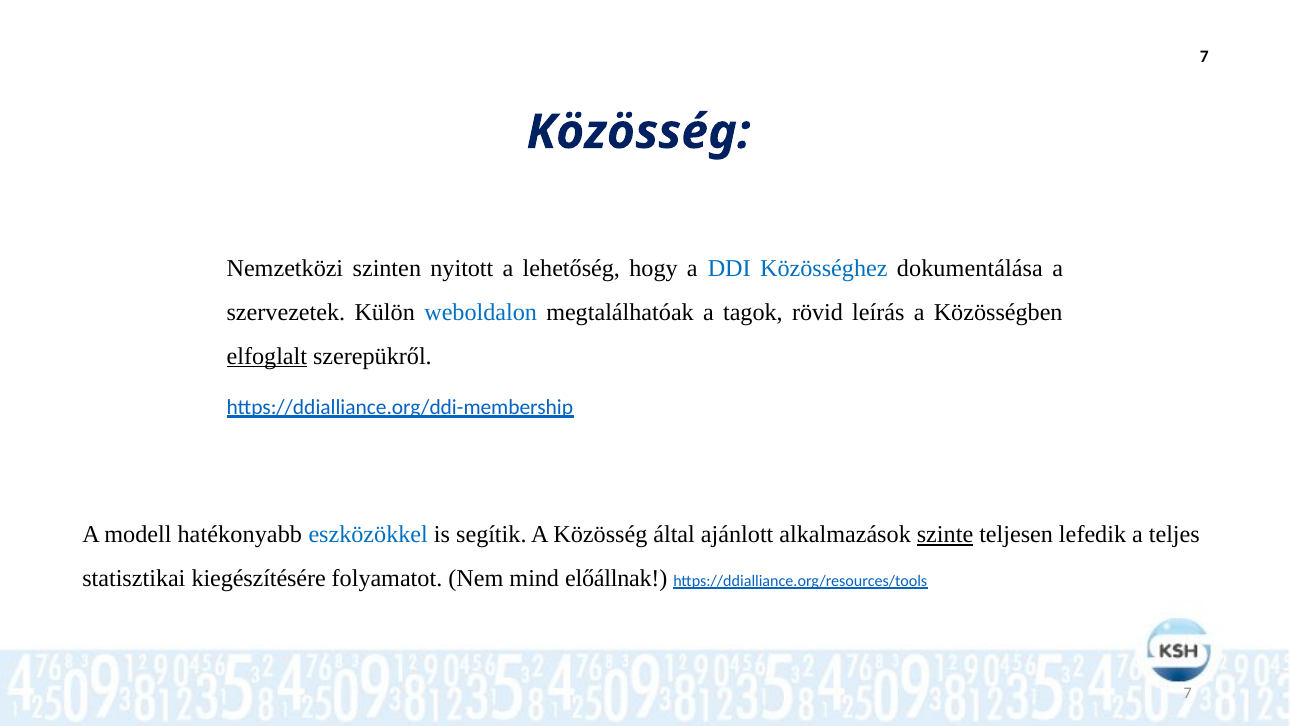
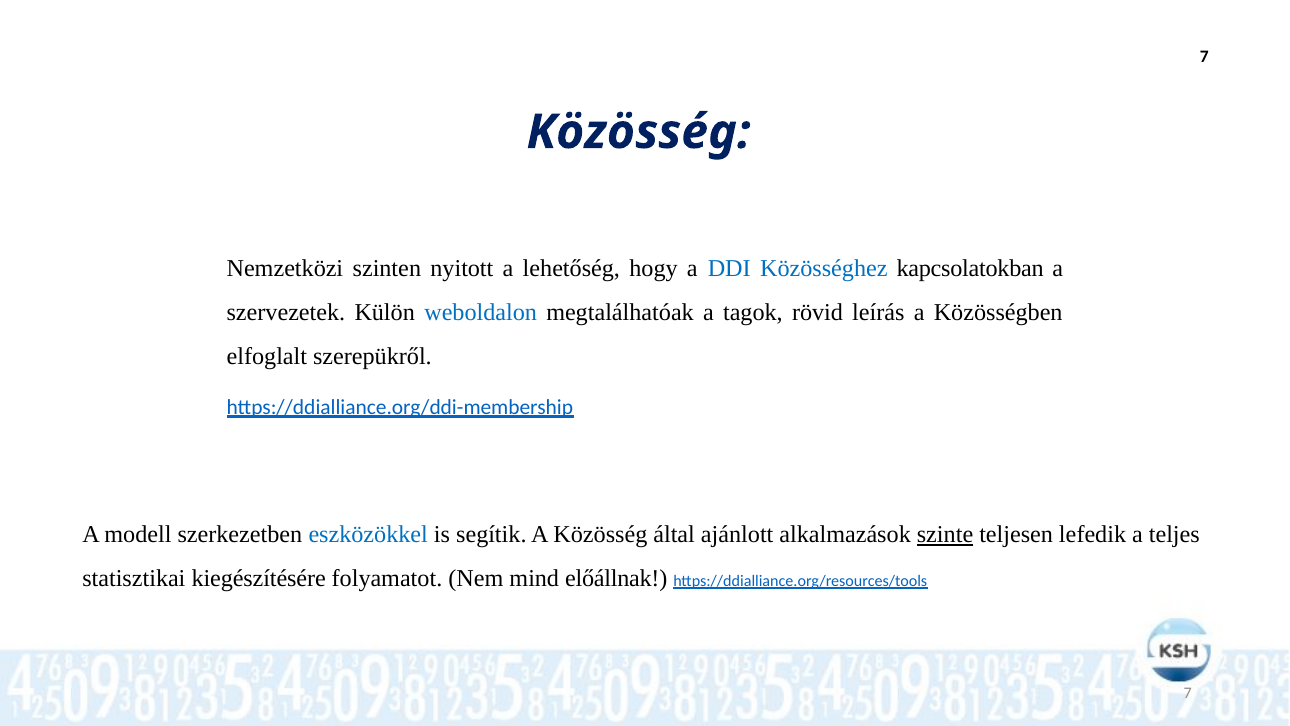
dokumentálása: dokumentálása -> kapcsolatokban (970, 269)
elfoglalt underline: present -> none (267, 356)
hatékonyabb: hatékonyabb -> szerkezetben (240, 534)
